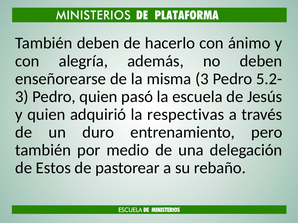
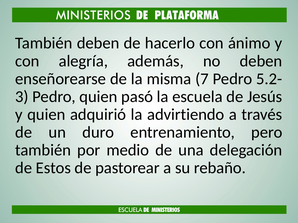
misma 3: 3 -> 7 (202, 79)
respectivas: respectivas -> advirtiendo (186, 115)
